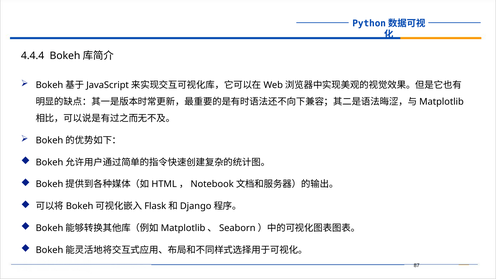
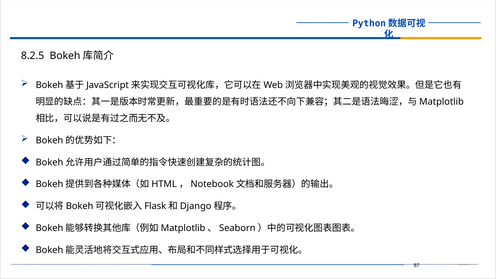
4.4.4: 4.4.4 -> 8.2.5 (33, 56)
